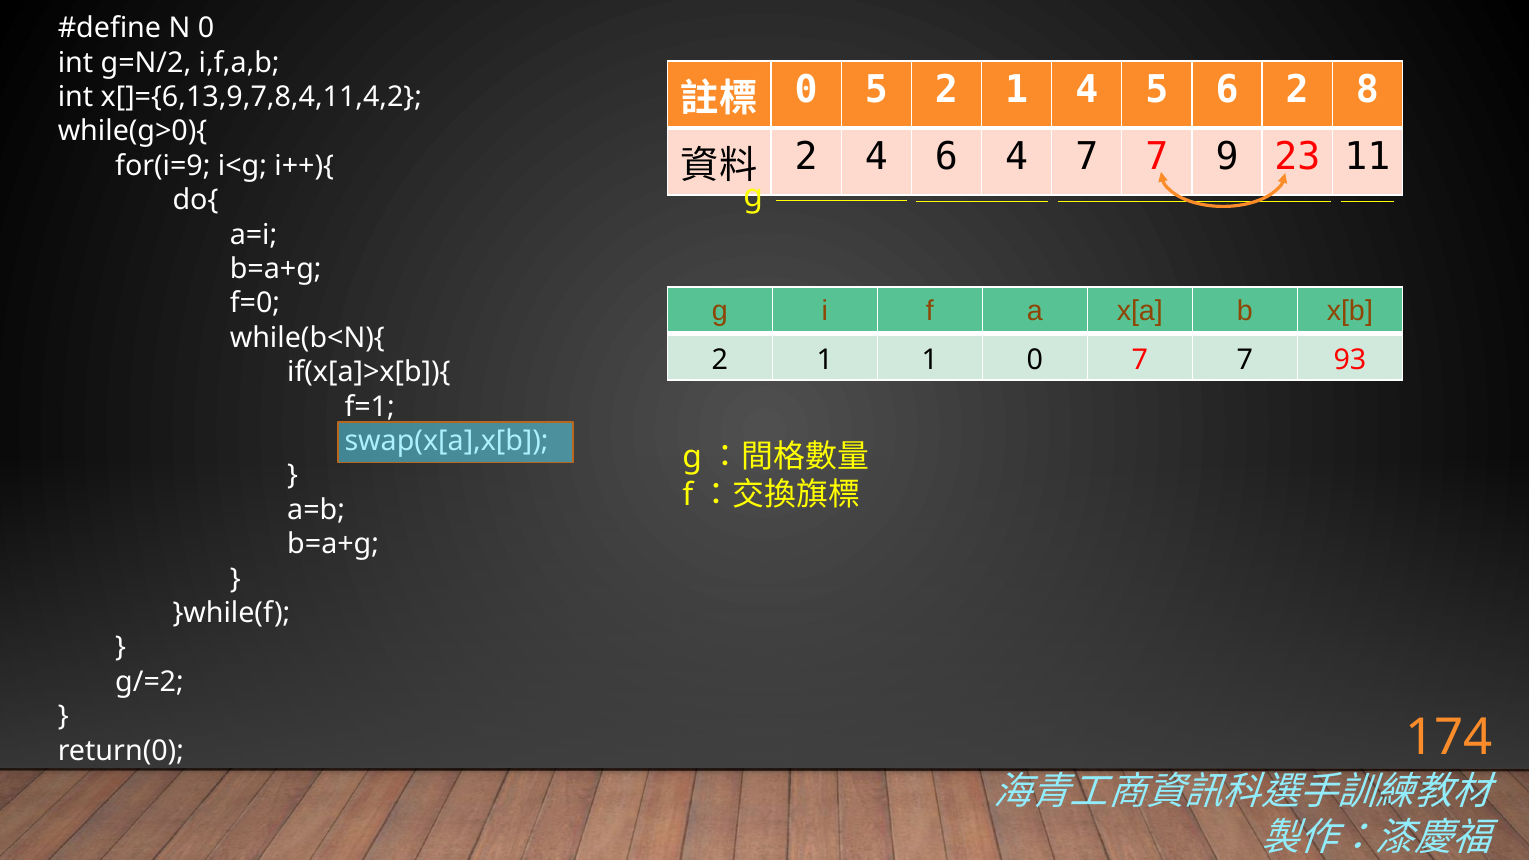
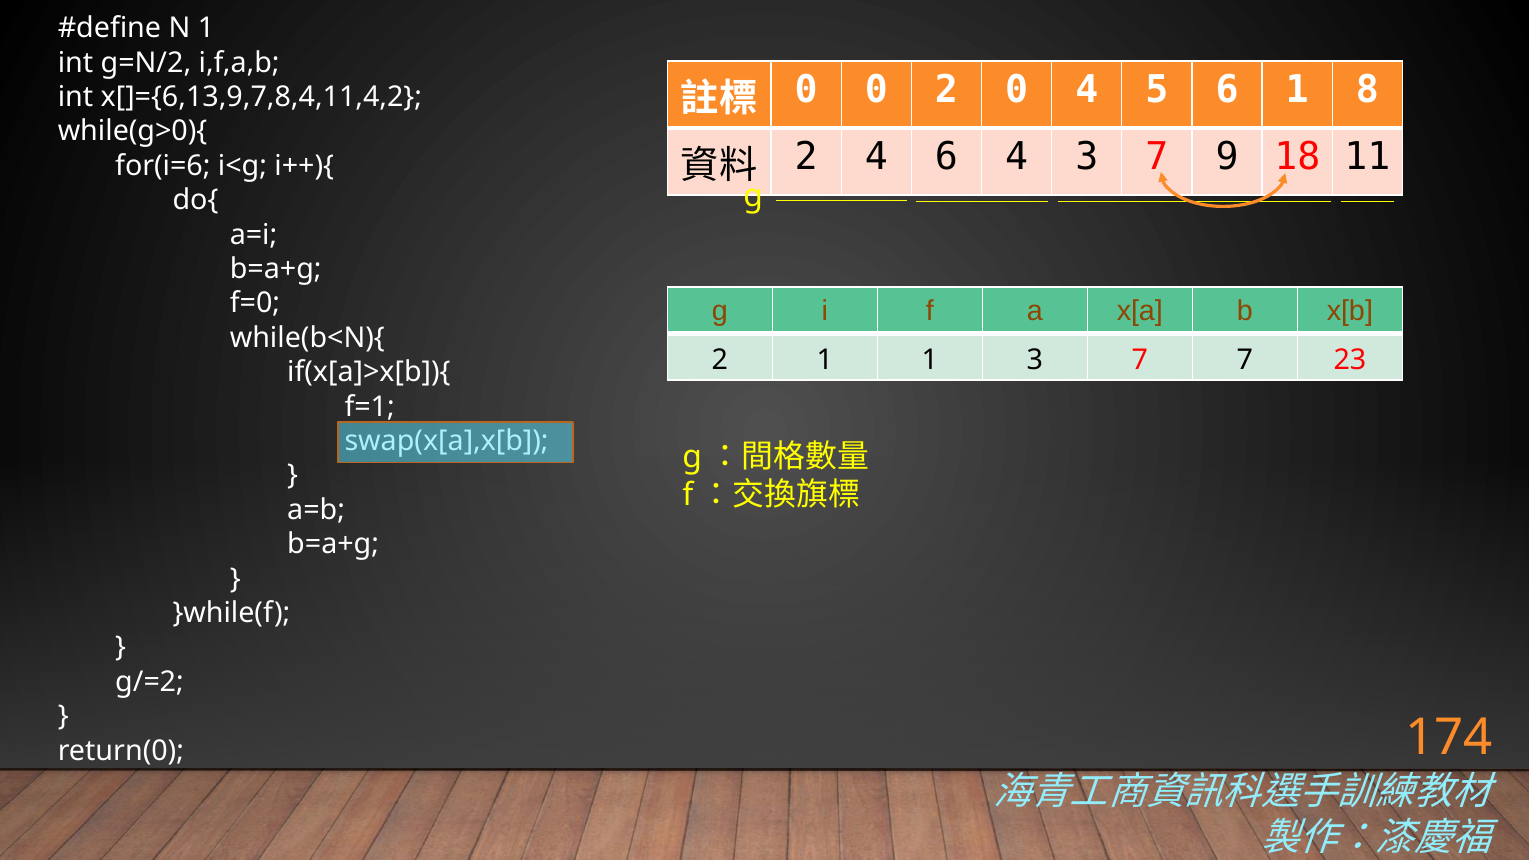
N 0: 0 -> 1 (206, 28)
0 5: 5 -> 0 (876, 90)
1: 1 -> 0 (1017, 90)
6 2: 2 -> 1 (1297, 90)
4 7: 7 -> 3 (1087, 157)
23: 23 -> 18 (1297, 157)
for(i=9: for(i=9 -> for(i=6 (163, 166)
1 0: 0 -> 3 (1035, 360)
93: 93 -> 23 (1350, 360)
